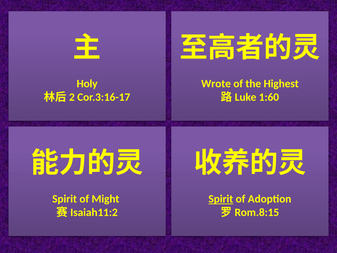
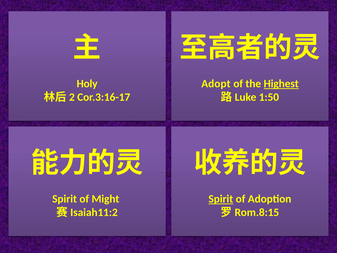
Wrote: Wrote -> Adopt (216, 84)
Highest underline: none -> present (281, 84)
1:60: 1:60 -> 1:50 (269, 97)
